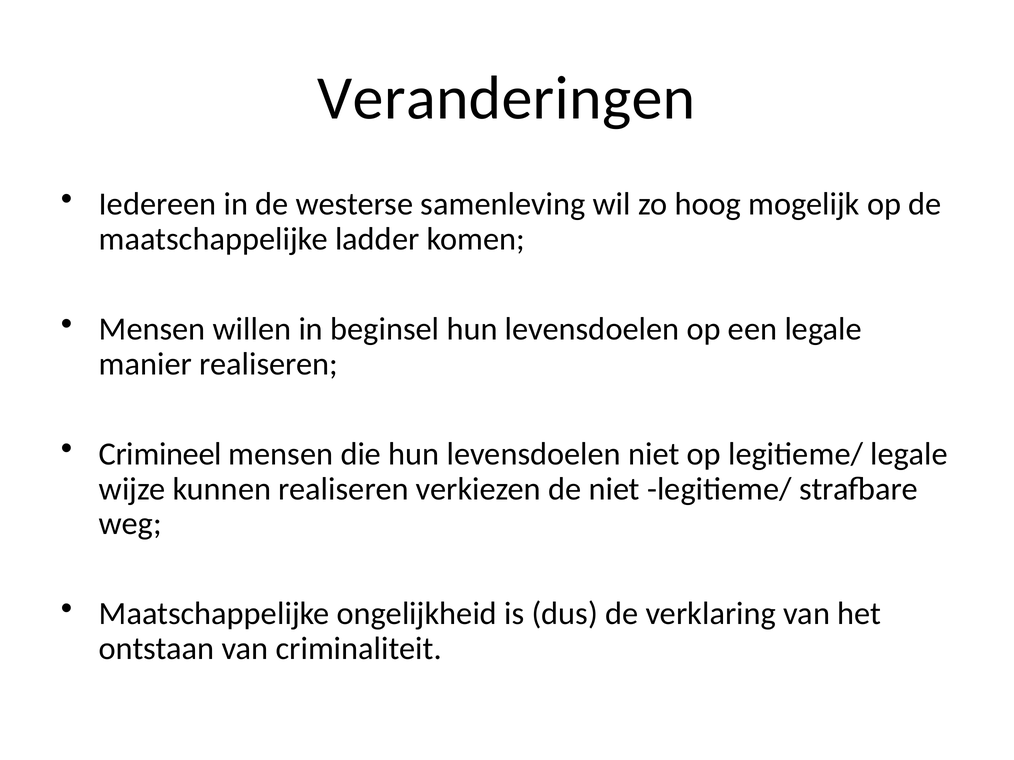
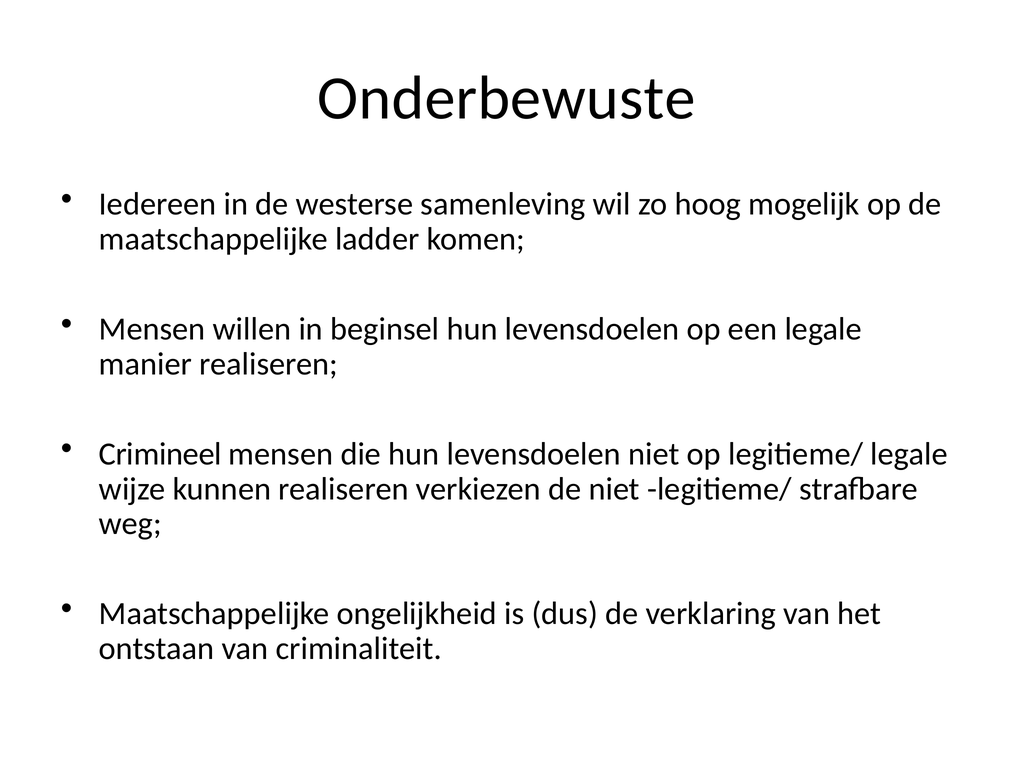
Veranderingen: Veranderingen -> Onderbewuste (506, 98)
